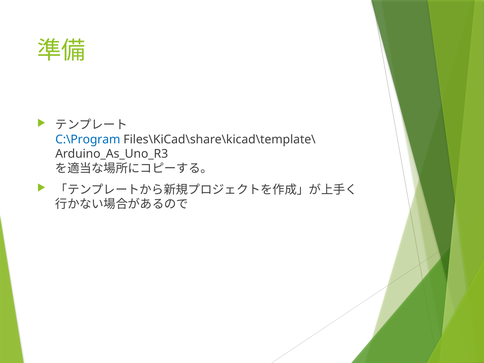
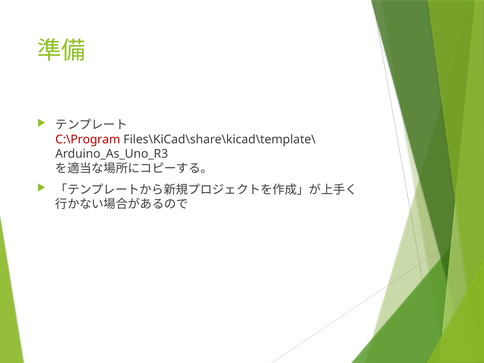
C:\Program colour: blue -> red (88, 139)
